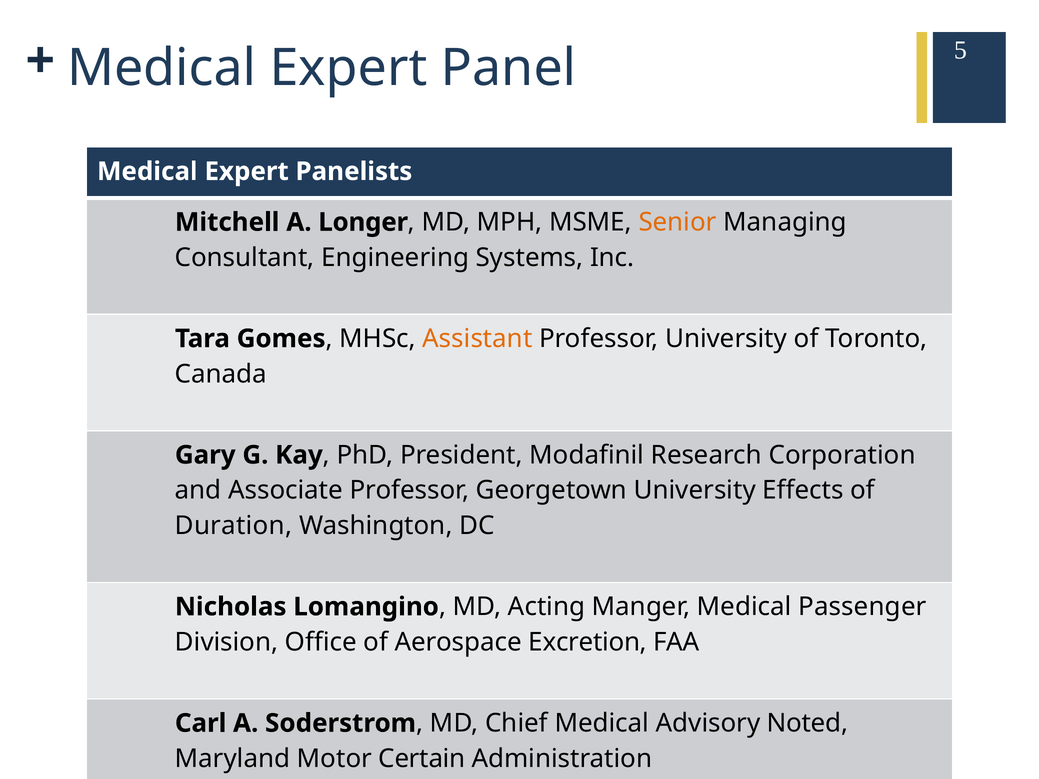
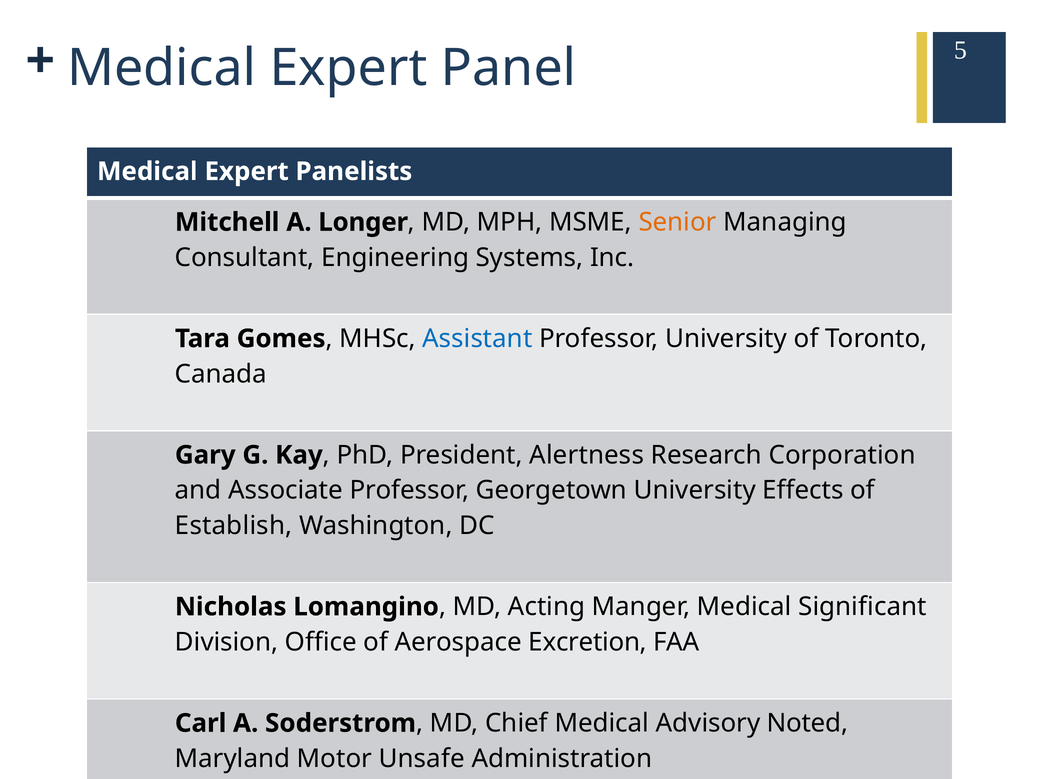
Assistant colour: orange -> blue (477, 339)
Modafinil: Modafinil -> Alertness (587, 455)
Duration: Duration -> Establish (234, 526)
Passenger: Passenger -> Significant (862, 607)
Certain: Certain -> Unsafe (422, 759)
